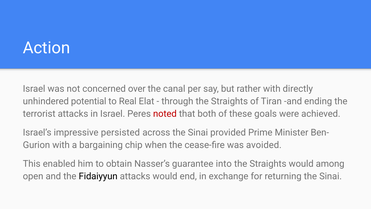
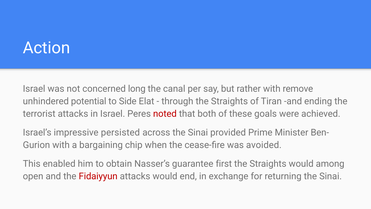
over: over -> long (137, 89)
directly: directly -> remove (298, 89)
Real: Real -> Side (128, 101)
into: into -> first (224, 164)
Fidaiyyun colour: black -> red (98, 176)
